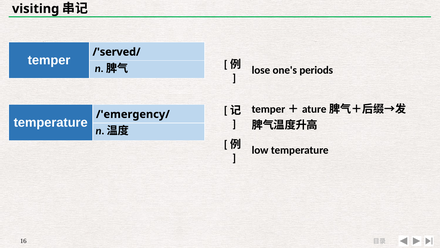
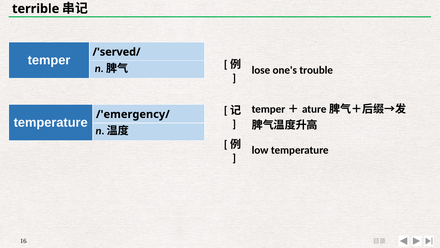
visiting: visiting -> terrible (36, 9)
periods: periods -> trouble (316, 70)
